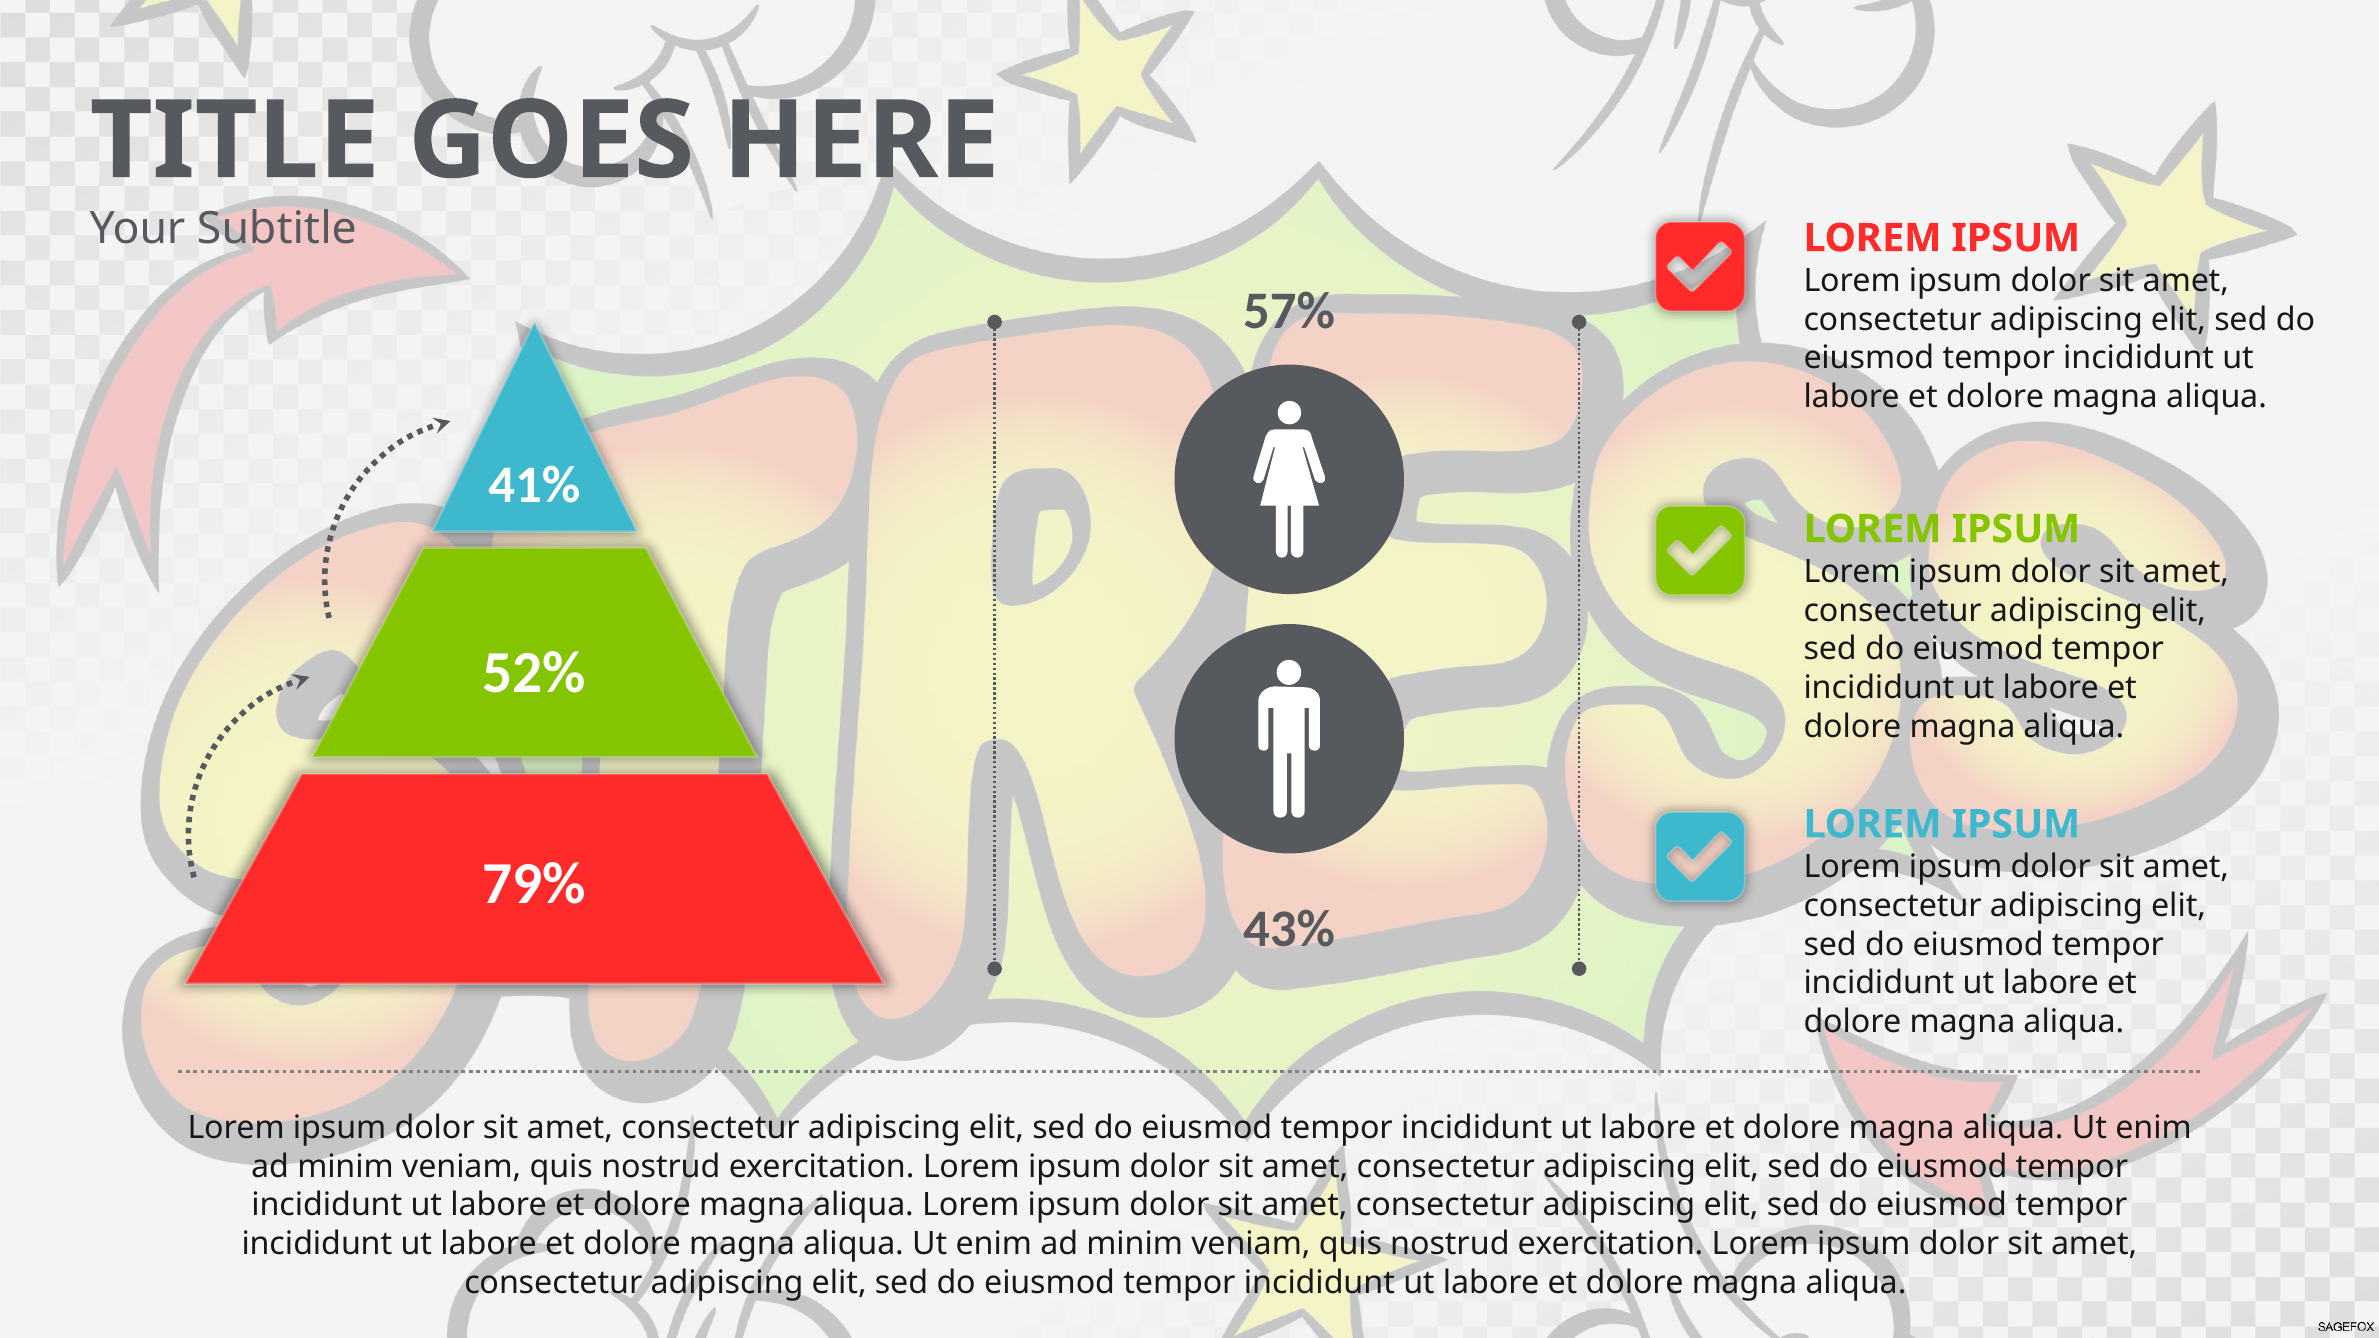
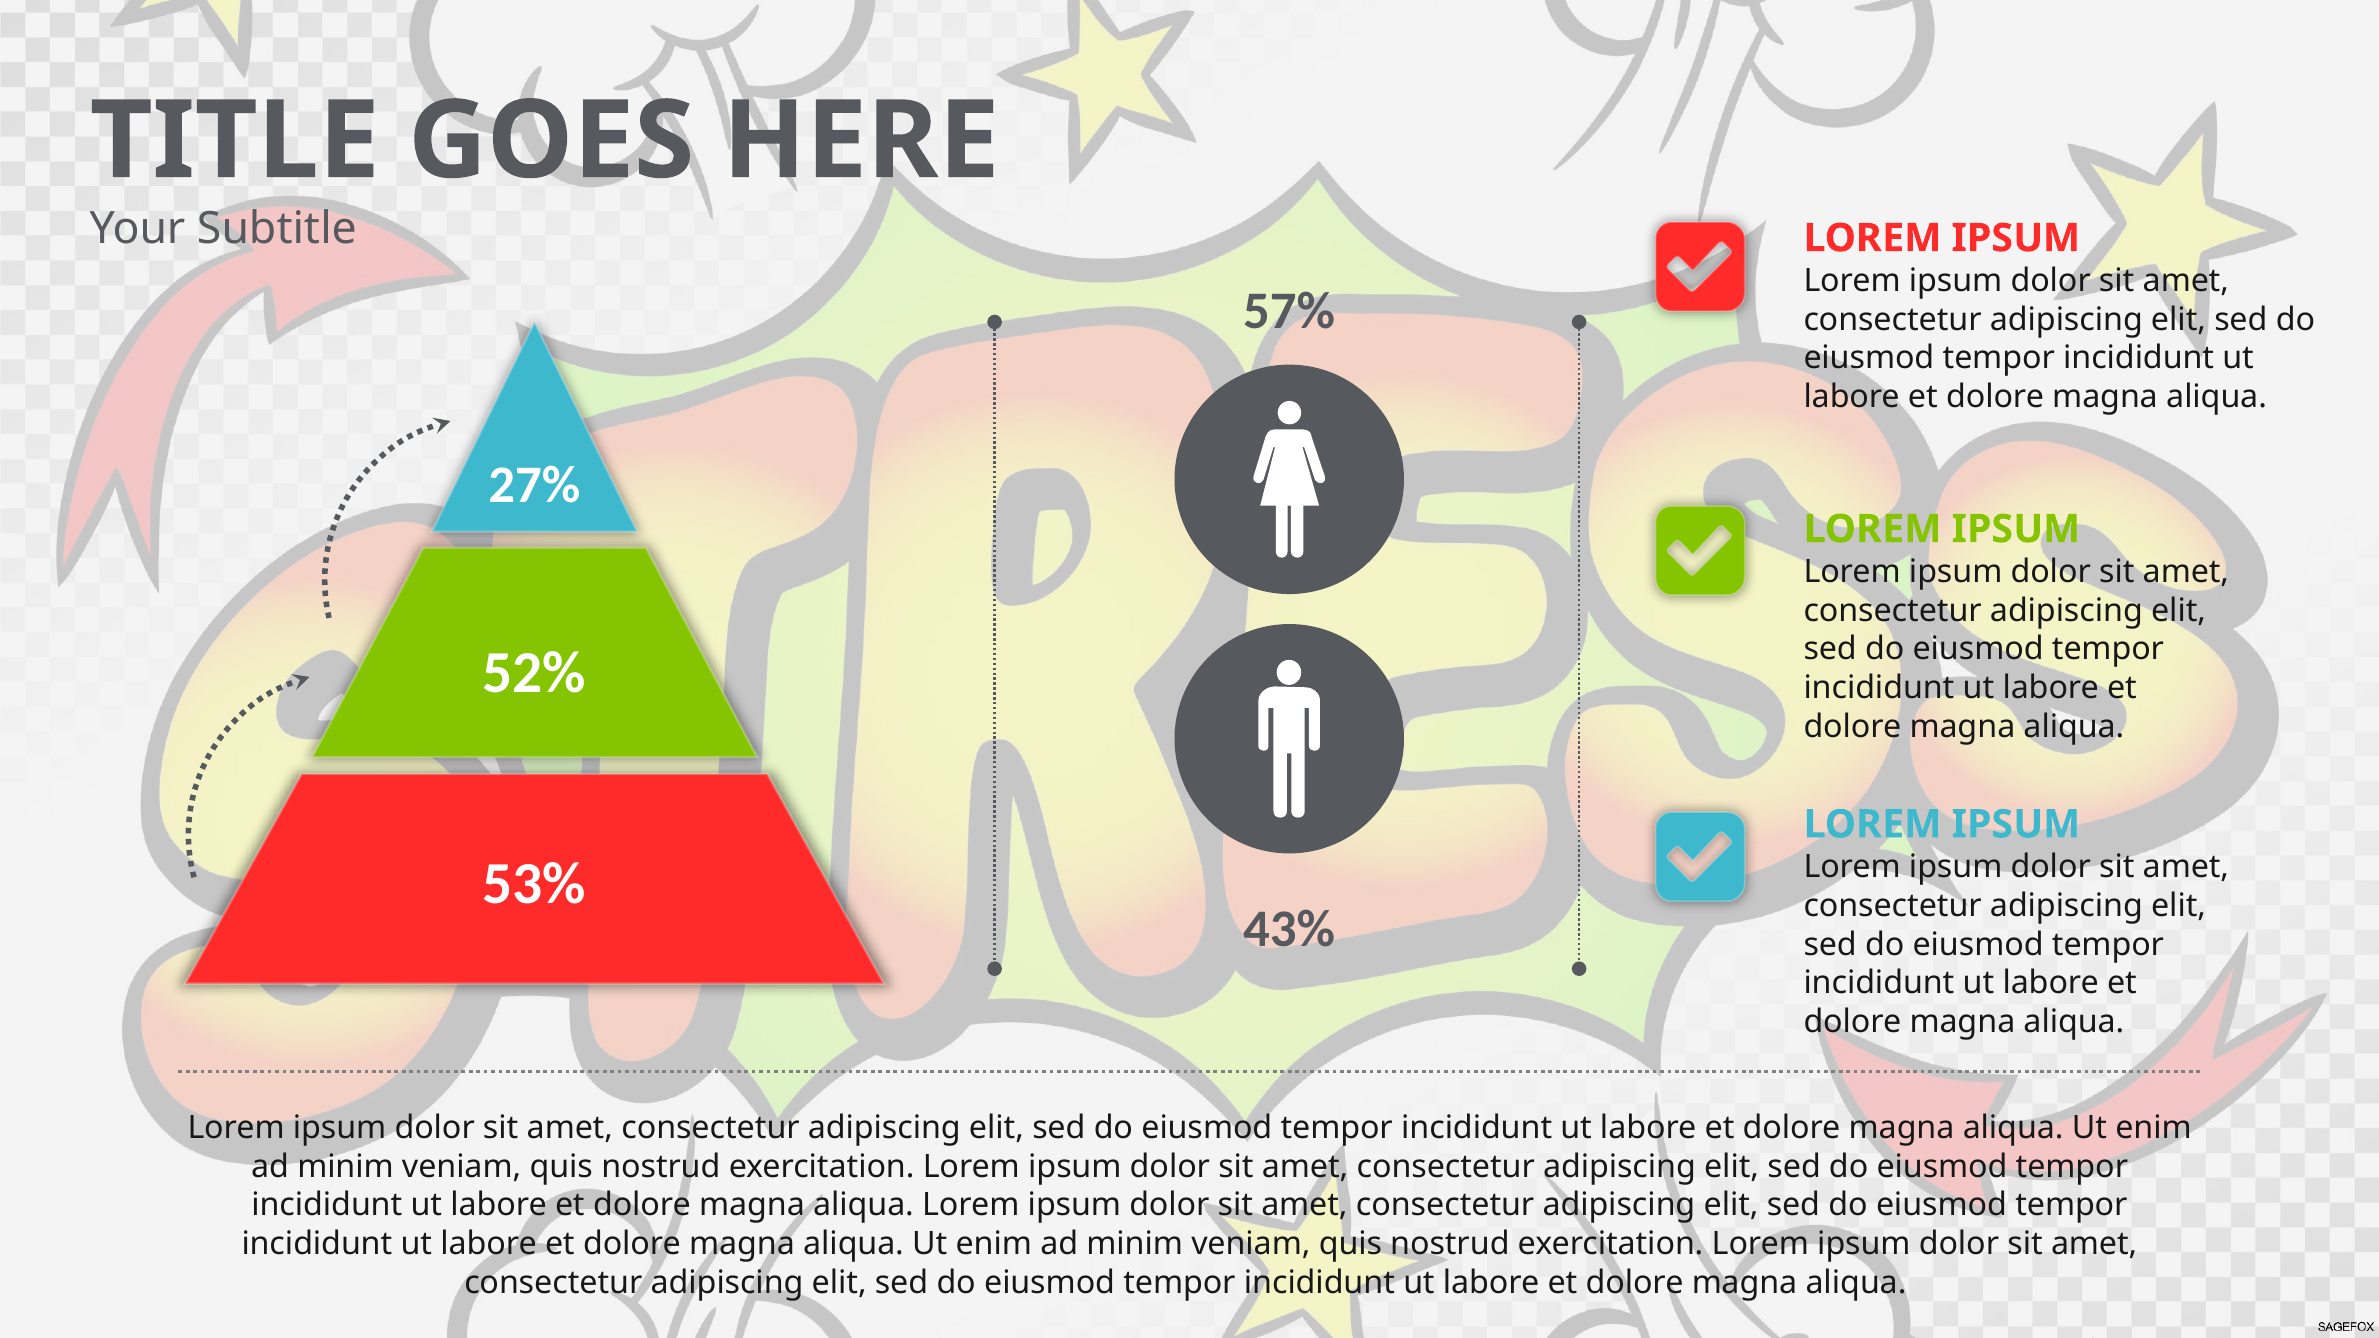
41%: 41% -> 27% (534, 485)
79%: 79% -> 53% (535, 884)
